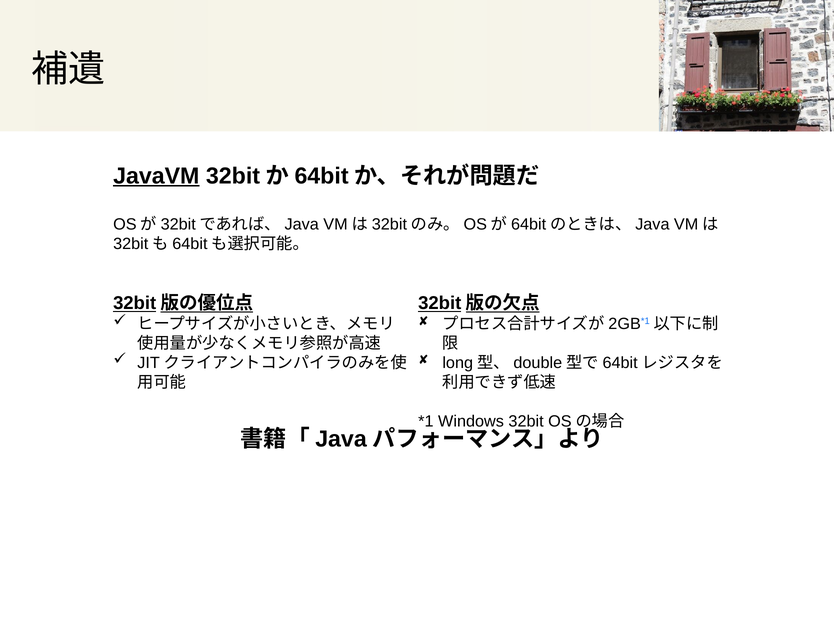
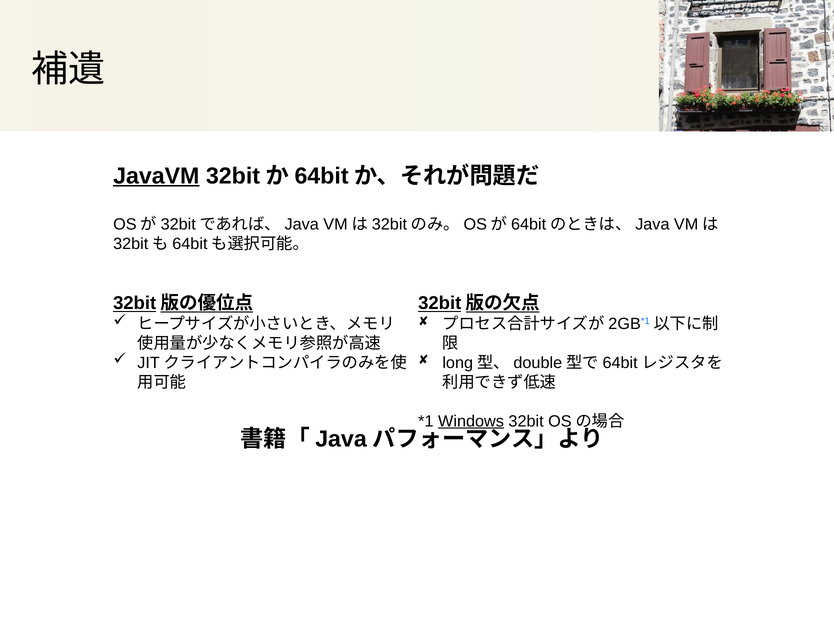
Windows underline: none -> present (471, 421)
